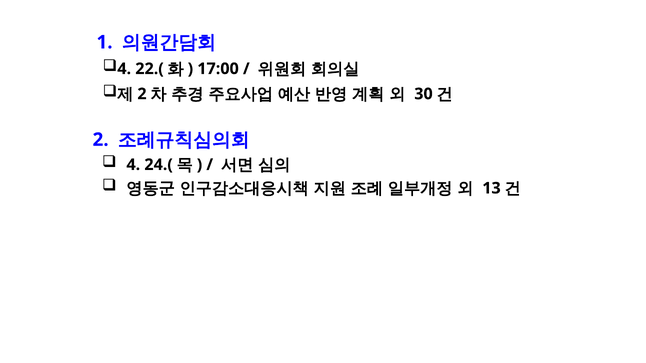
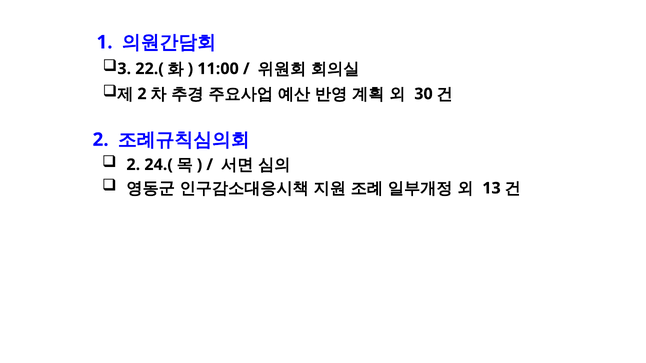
4: 4 -> 3 (124, 69)
17:00: 17:00 -> 11:00 (218, 69)
4: 4 -> 2 (133, 165)
